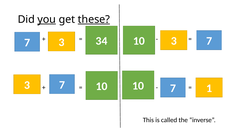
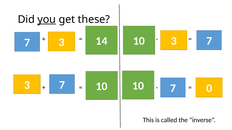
these underline: present -> none (94, 19)
34: 34 -> 14 (102, 41)
1: 1 -> 0 (209, 89)
